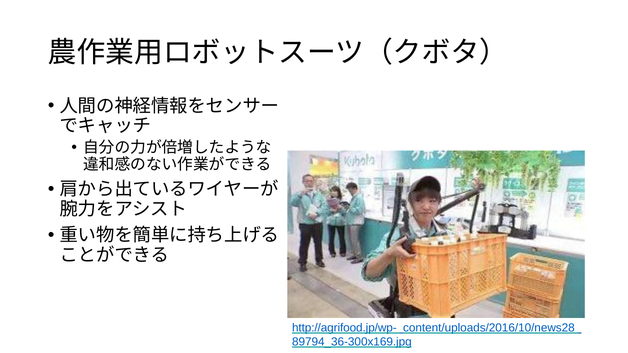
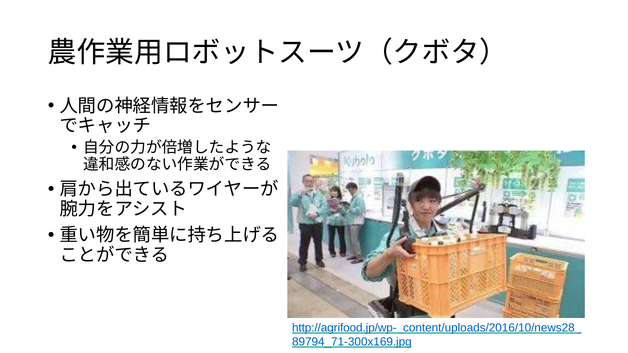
89794_36-300x169.jpg: 89794_36-300x169.jpg -> 89794_71-300x169.jpg (352, 342)
